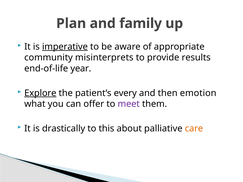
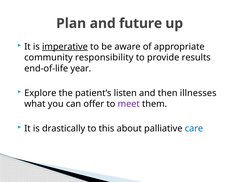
family: family -> future (141, 23)
misinterprets: misinterprets -> responsibility (104, 58)
Explore underline: present -> none (40, 93)
every: every -> listen (125, 93)
emotion: emotion -> illnesses (198, 93)
care colour: orange -> blue (194, 129)
